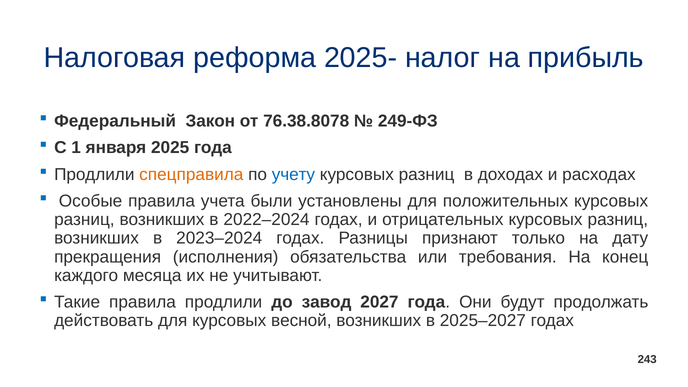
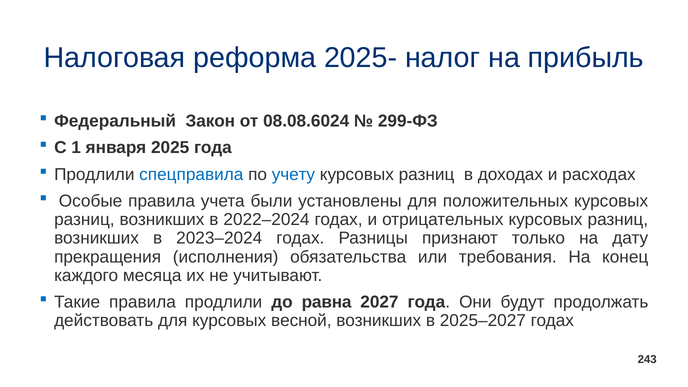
76.38.8078: 76.38.8078 -> 08.08.6024 (306, 121)
249-ФЗ: 249-ФЗ -> 299-ФЗ (408, 121)
спецправила colour: orange -> blue (191, 174)
завод: завод -> равна (327, 302)
